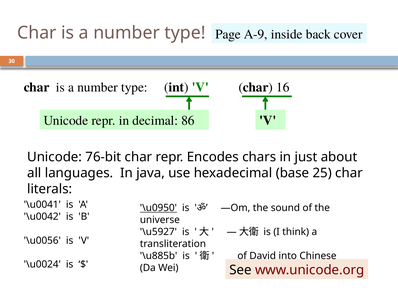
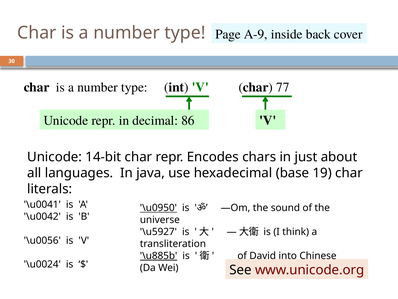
16: 16 -> 77 (283, 87)
76-bit: 76-bit -> 14-bit (103, 157)
25: 25 -> 19 (322, 173)
\u885b underline: none -> present (159, 255)
